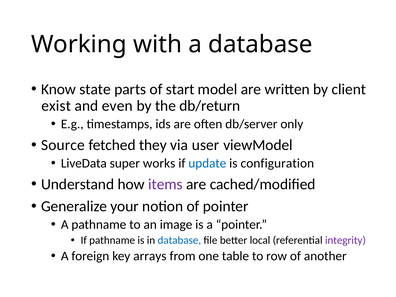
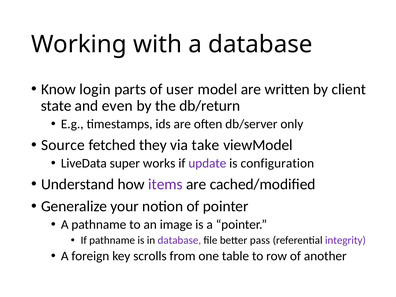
state: state -> login (95, 89)
start: start -> user (180, 89)
exist: exist -> state (56, 106)
user: user -> take (206, 145)
update colour: blue -> purple (207, 163)
database colour: blue -> purple (179, 240)
local: local -> pass (260, 240)
arrays: arrays -> scrolls (150, 256)
